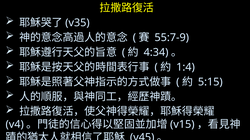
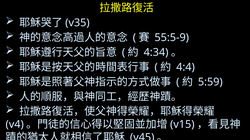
55:7-9: 55:7-9 -> 55:5-9 (172, 38)
1:4: 1:4 -> 4:4 (186, 67)
5:15: 5:15 -> 5:59 (210, 82)
